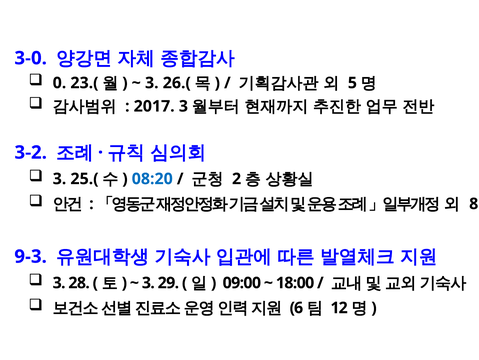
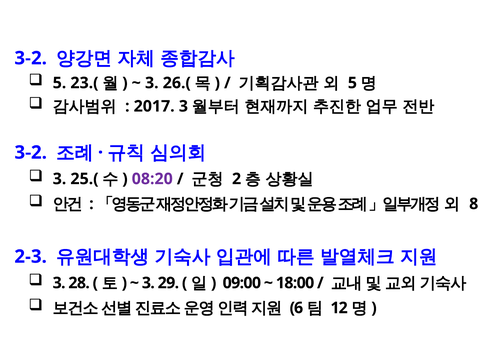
3-0: 3-0 -> 3-2 (31, 58)
0: 0 -> 5 (59, 83)
08:20 colour: blue -> purple (152, 179)
9-3: 9-3 -> 2-3 (31, 256)
